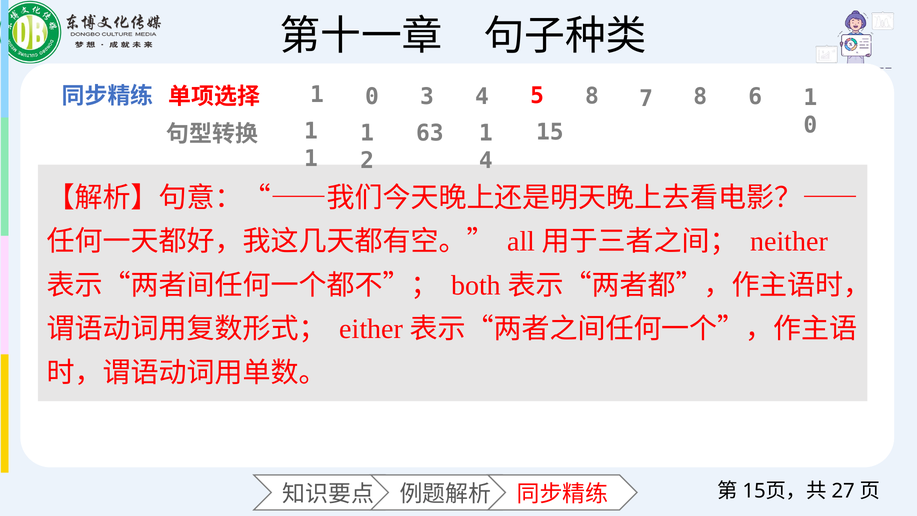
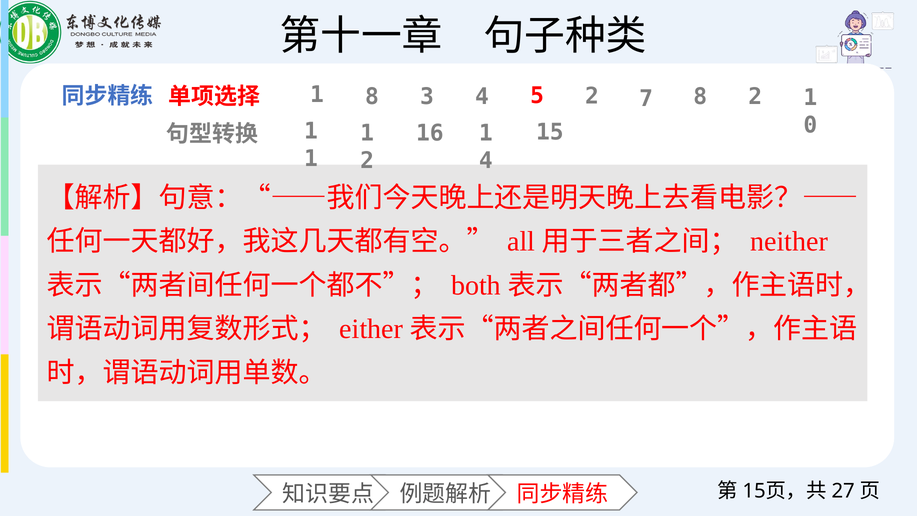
0: 0 -> 8 (372, 97)
5 8: 8 -> 2 (592, 96)
8 6: 6 -> 2 (755, 97)
63: 63 -> 16 (430, 133)
